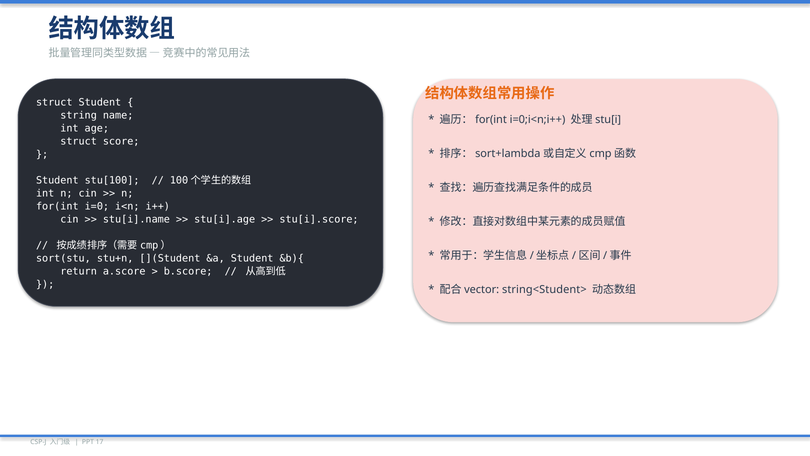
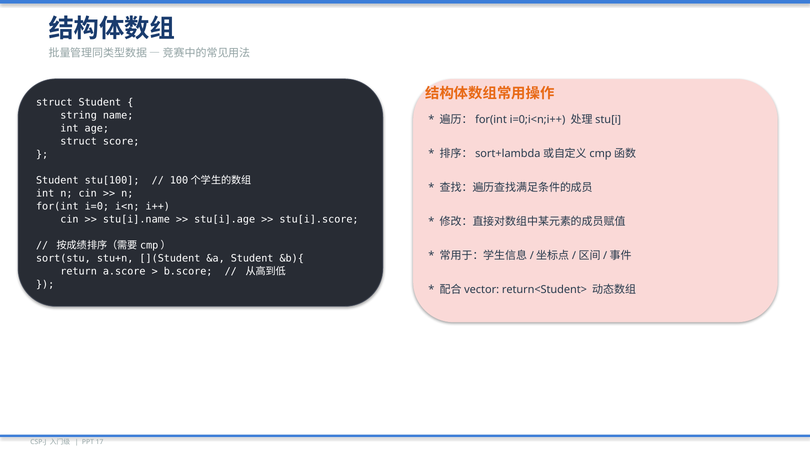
string<Student>: string<Student> -> return<Student> (544, 289)
